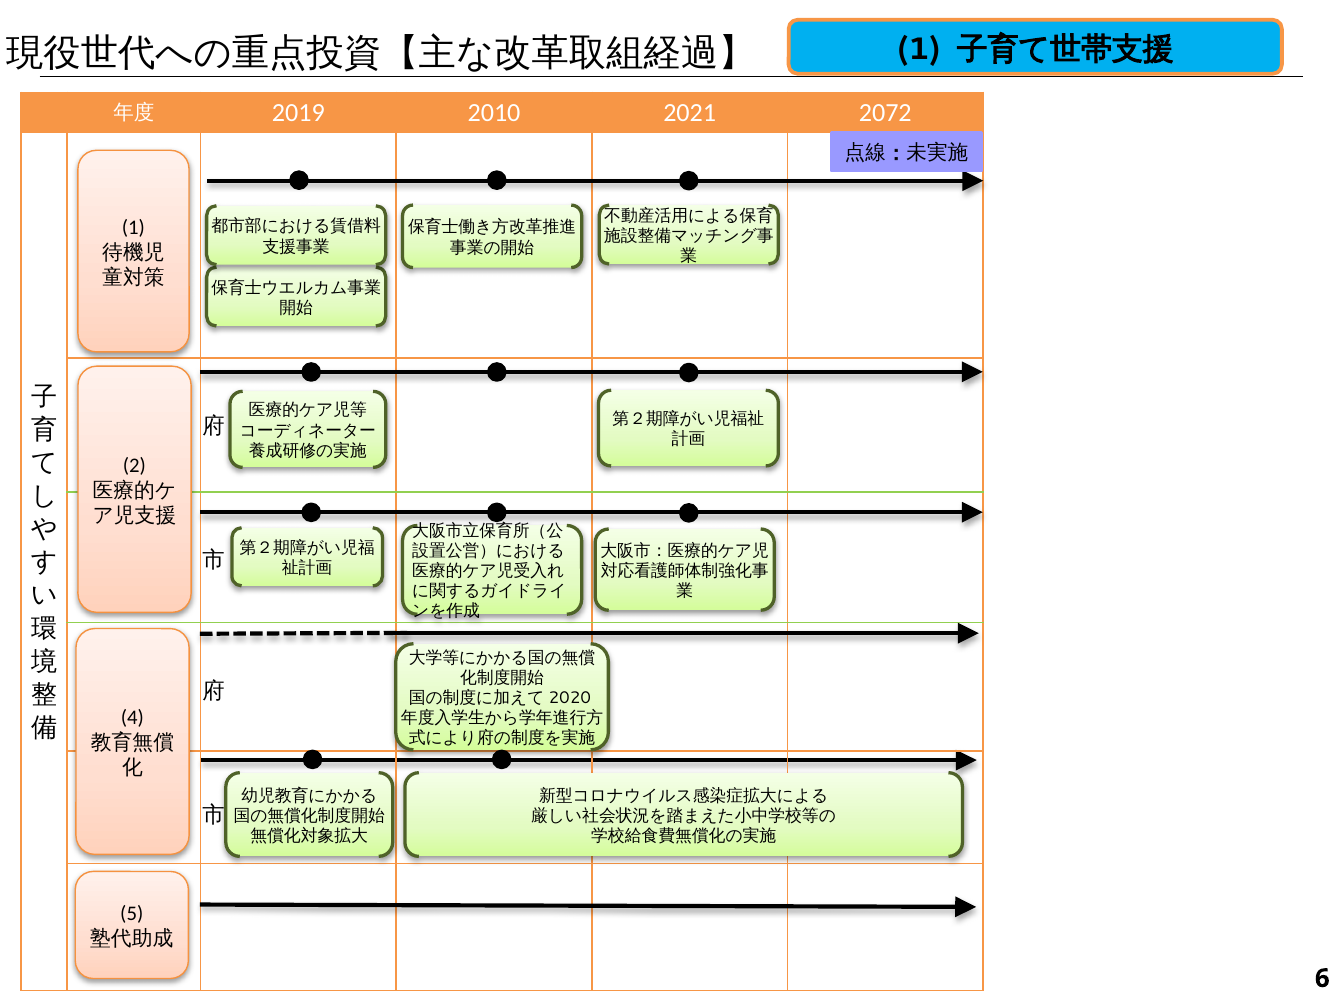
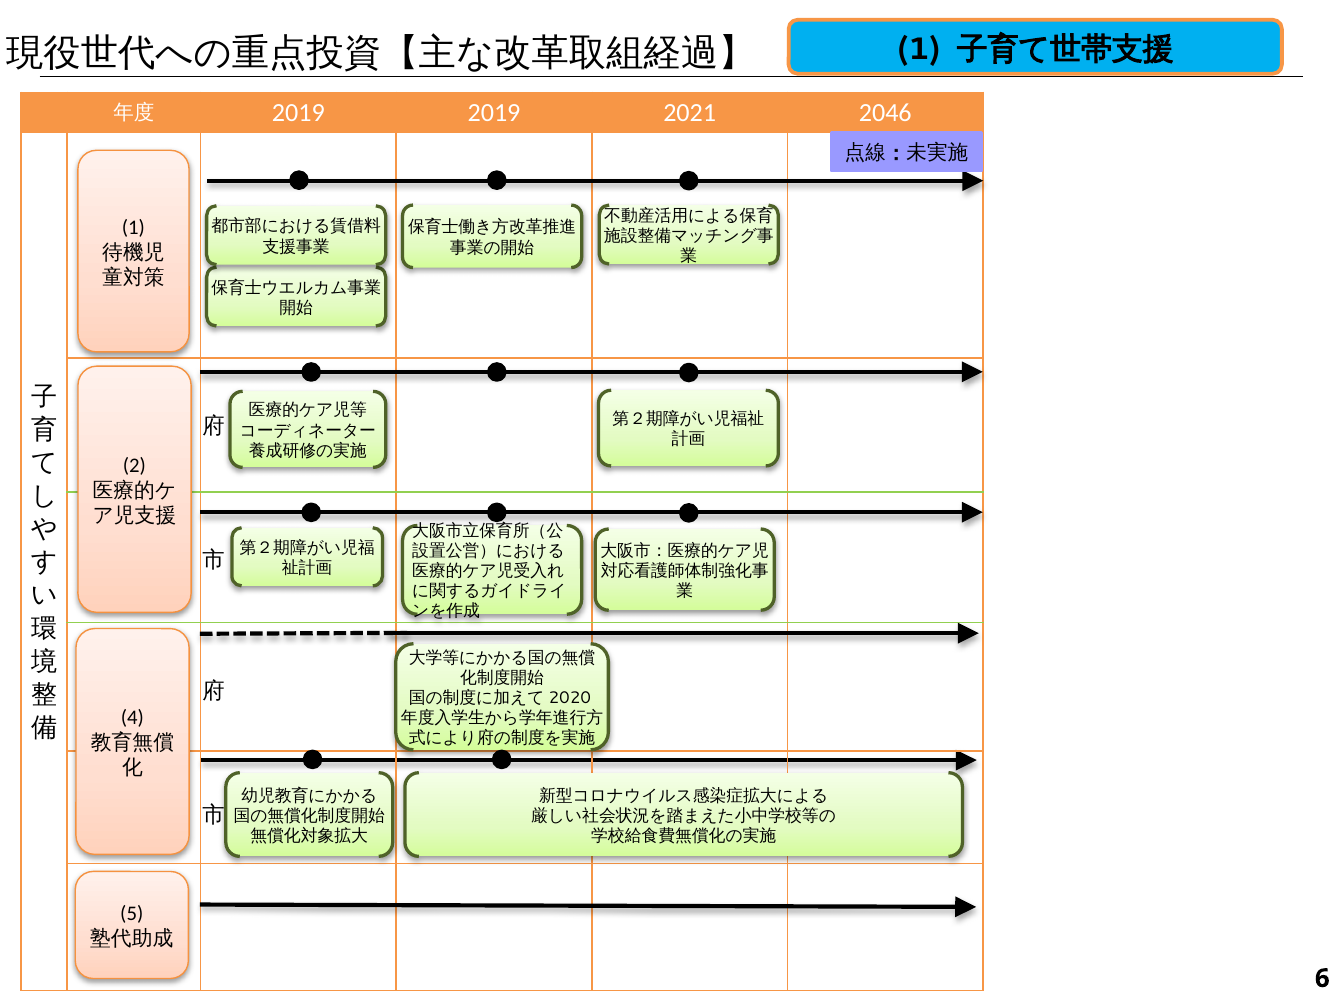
2019 2010: 2010 -> 2019 (494, 113)
2072: 2072 -> 2046 (885, 113)
